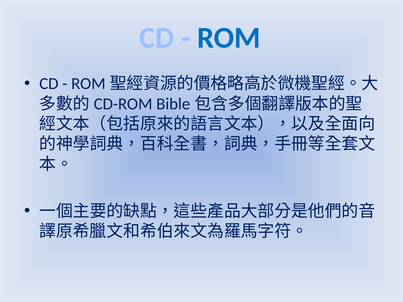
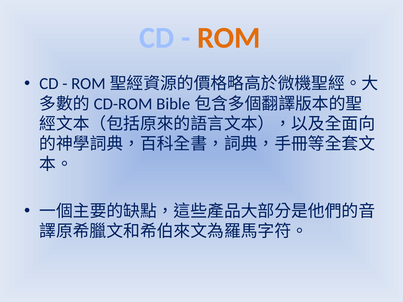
ROM colour: blue -> orange (229, 38)
